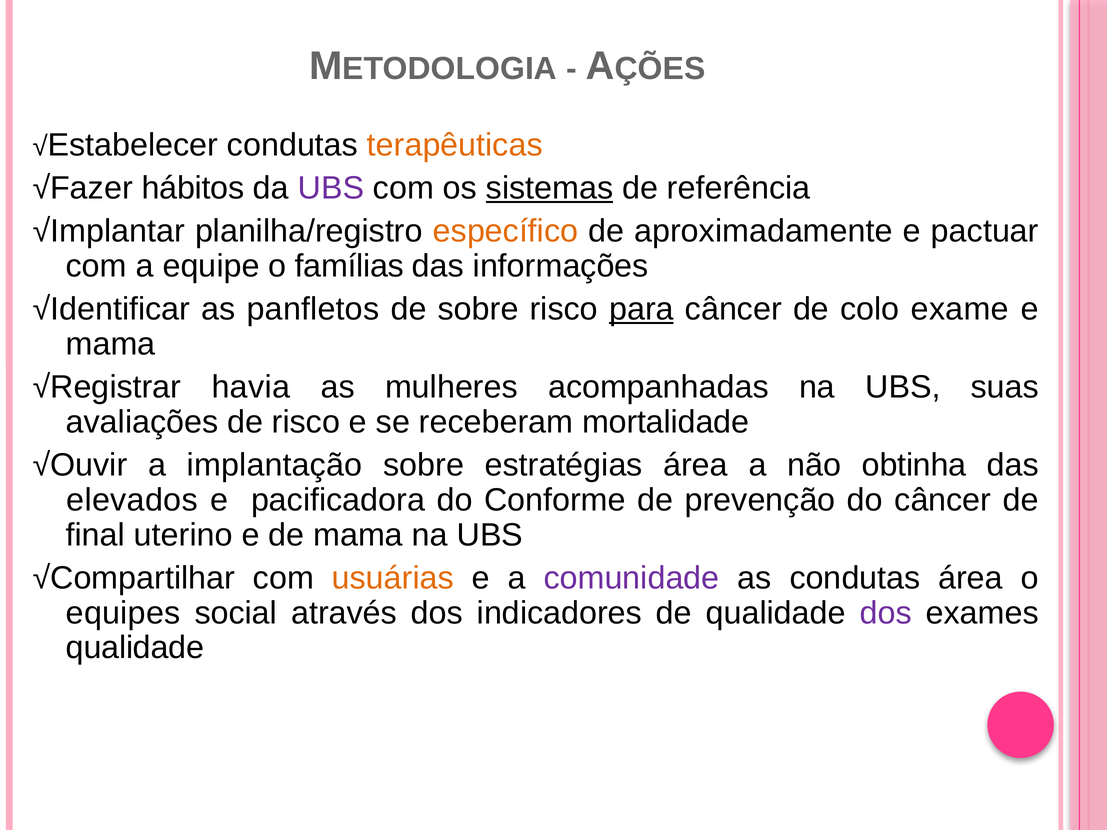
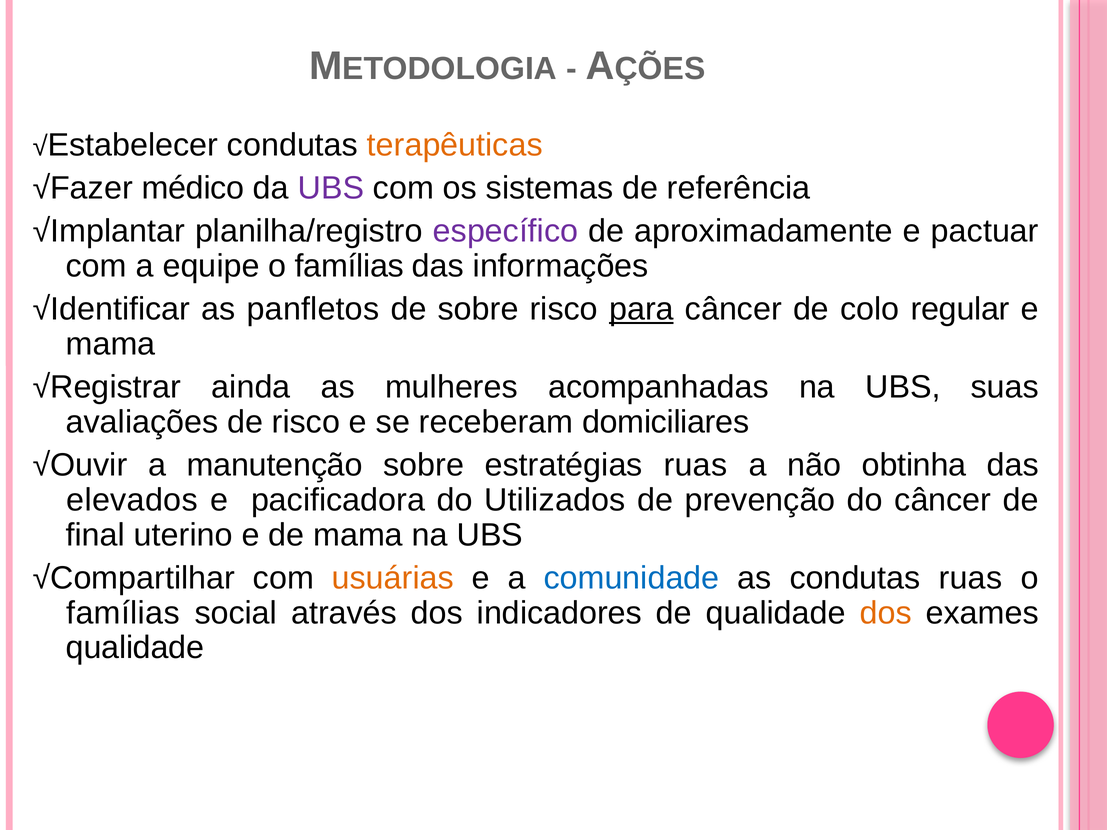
hábitos: hábitos -> médico (193, 188)
sistemas underline: present -> none (550, 188)
específico colour: orange -> purple (506, 231)
exame: exame -> regular (960, 309)
havia: havia -> ainda (251, 387)
mortalidade: mortalidade -> domiciliares (666, 422)
implantação: implantação -> manutenção (275, 465)
estratégias área: área -> ruas (695, 465)
Conforme: Conforme -> Utilizados (555, 500)
comunidade colour: purple -> blue (631, 578)
condutas área: área -> ruas (970, 578)
equipes: equipes -> famílias (123, 613)
dos colour: purple -> orange (886, 613)
